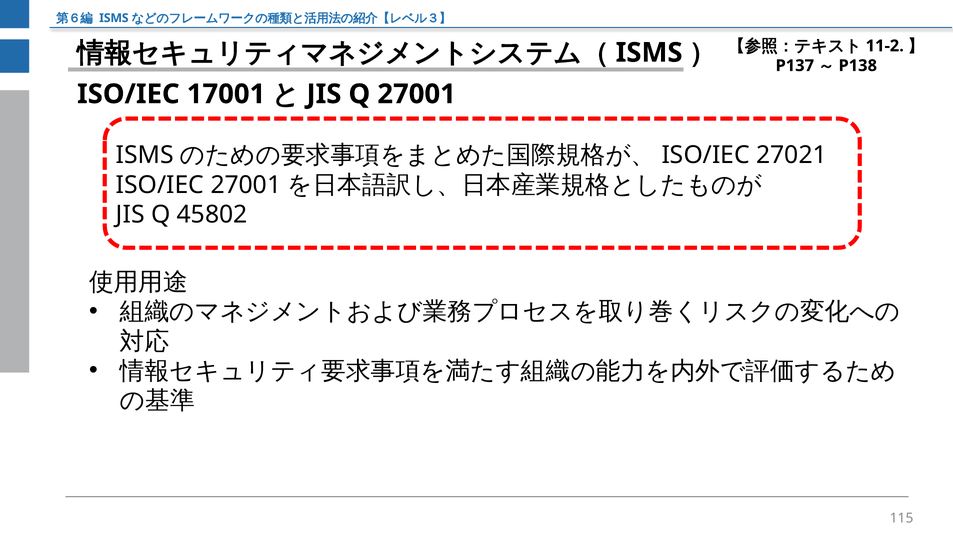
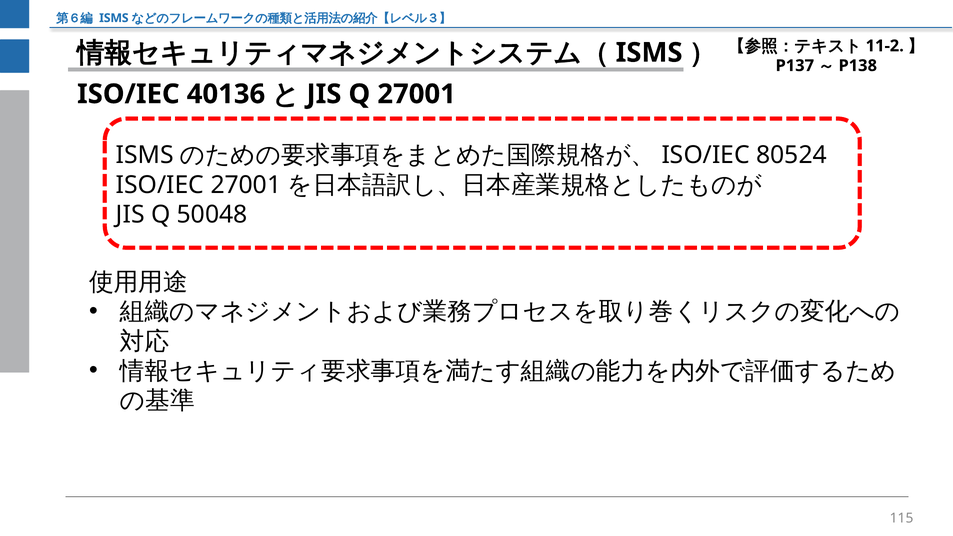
17001: 17001 -> 40136 (226, 94)
27021: 27021 -> 80524 (792, 155)
45802: 45802 -> 50048 (212, 215)
